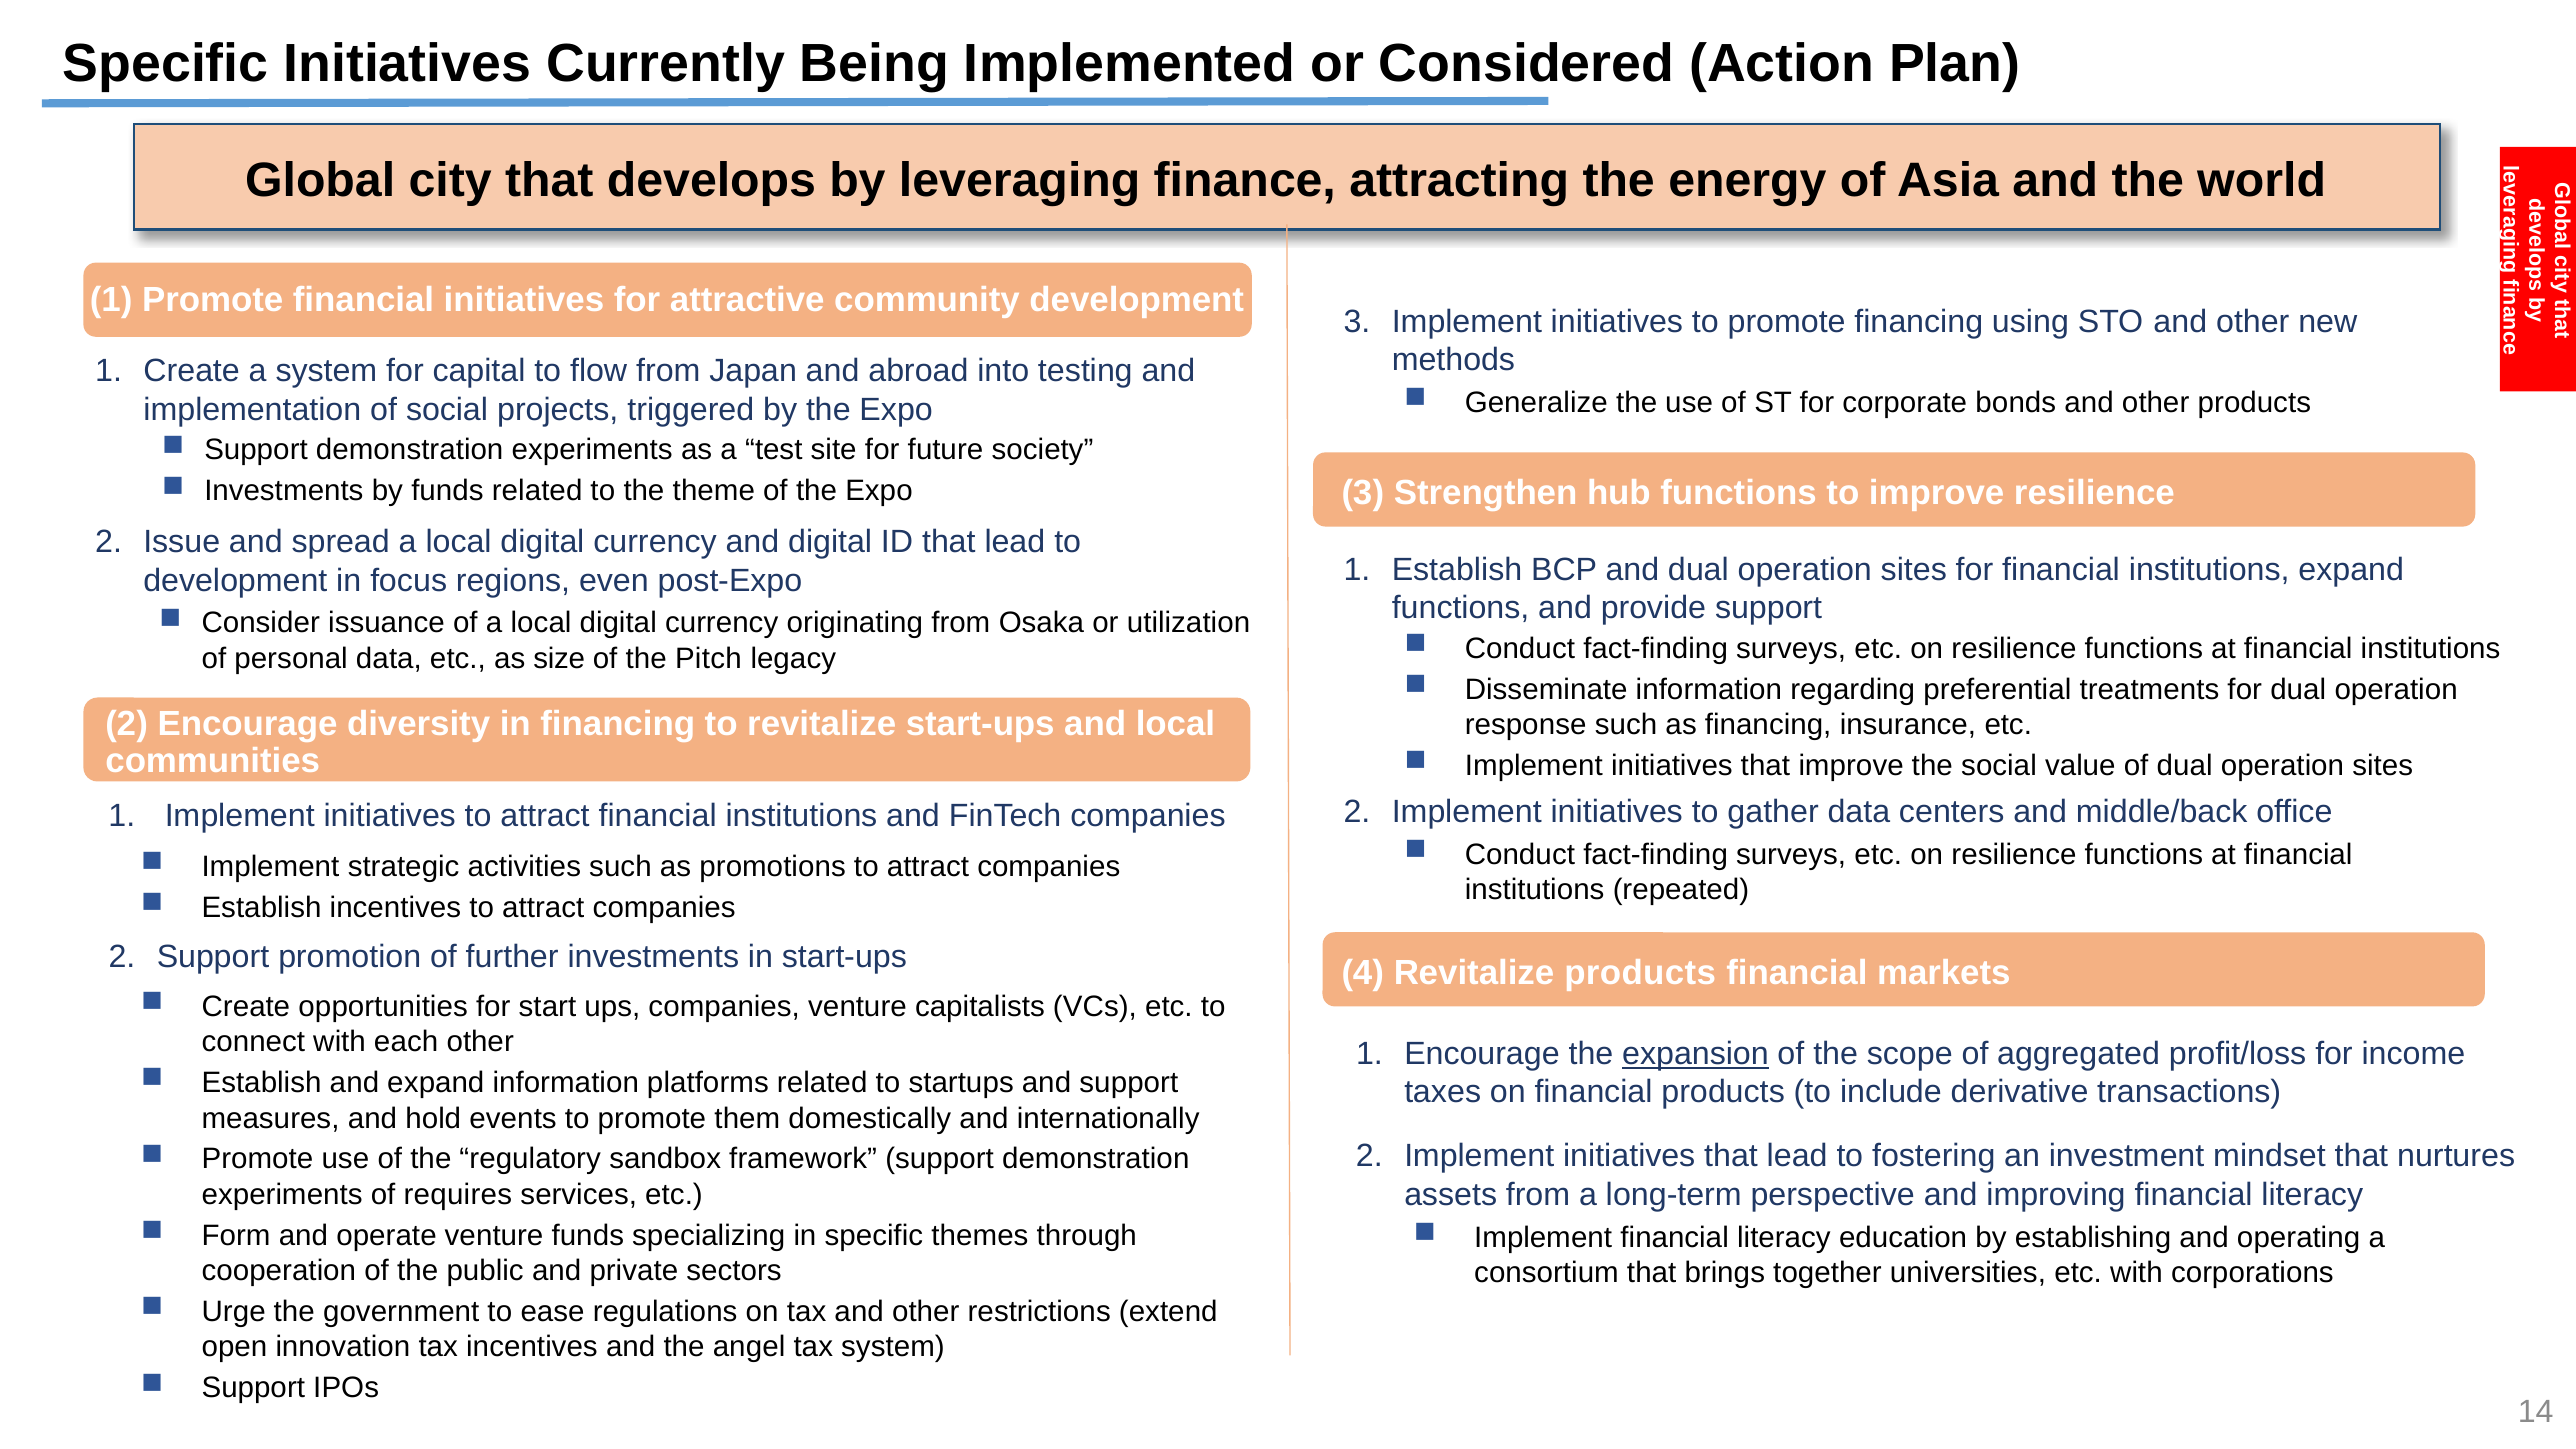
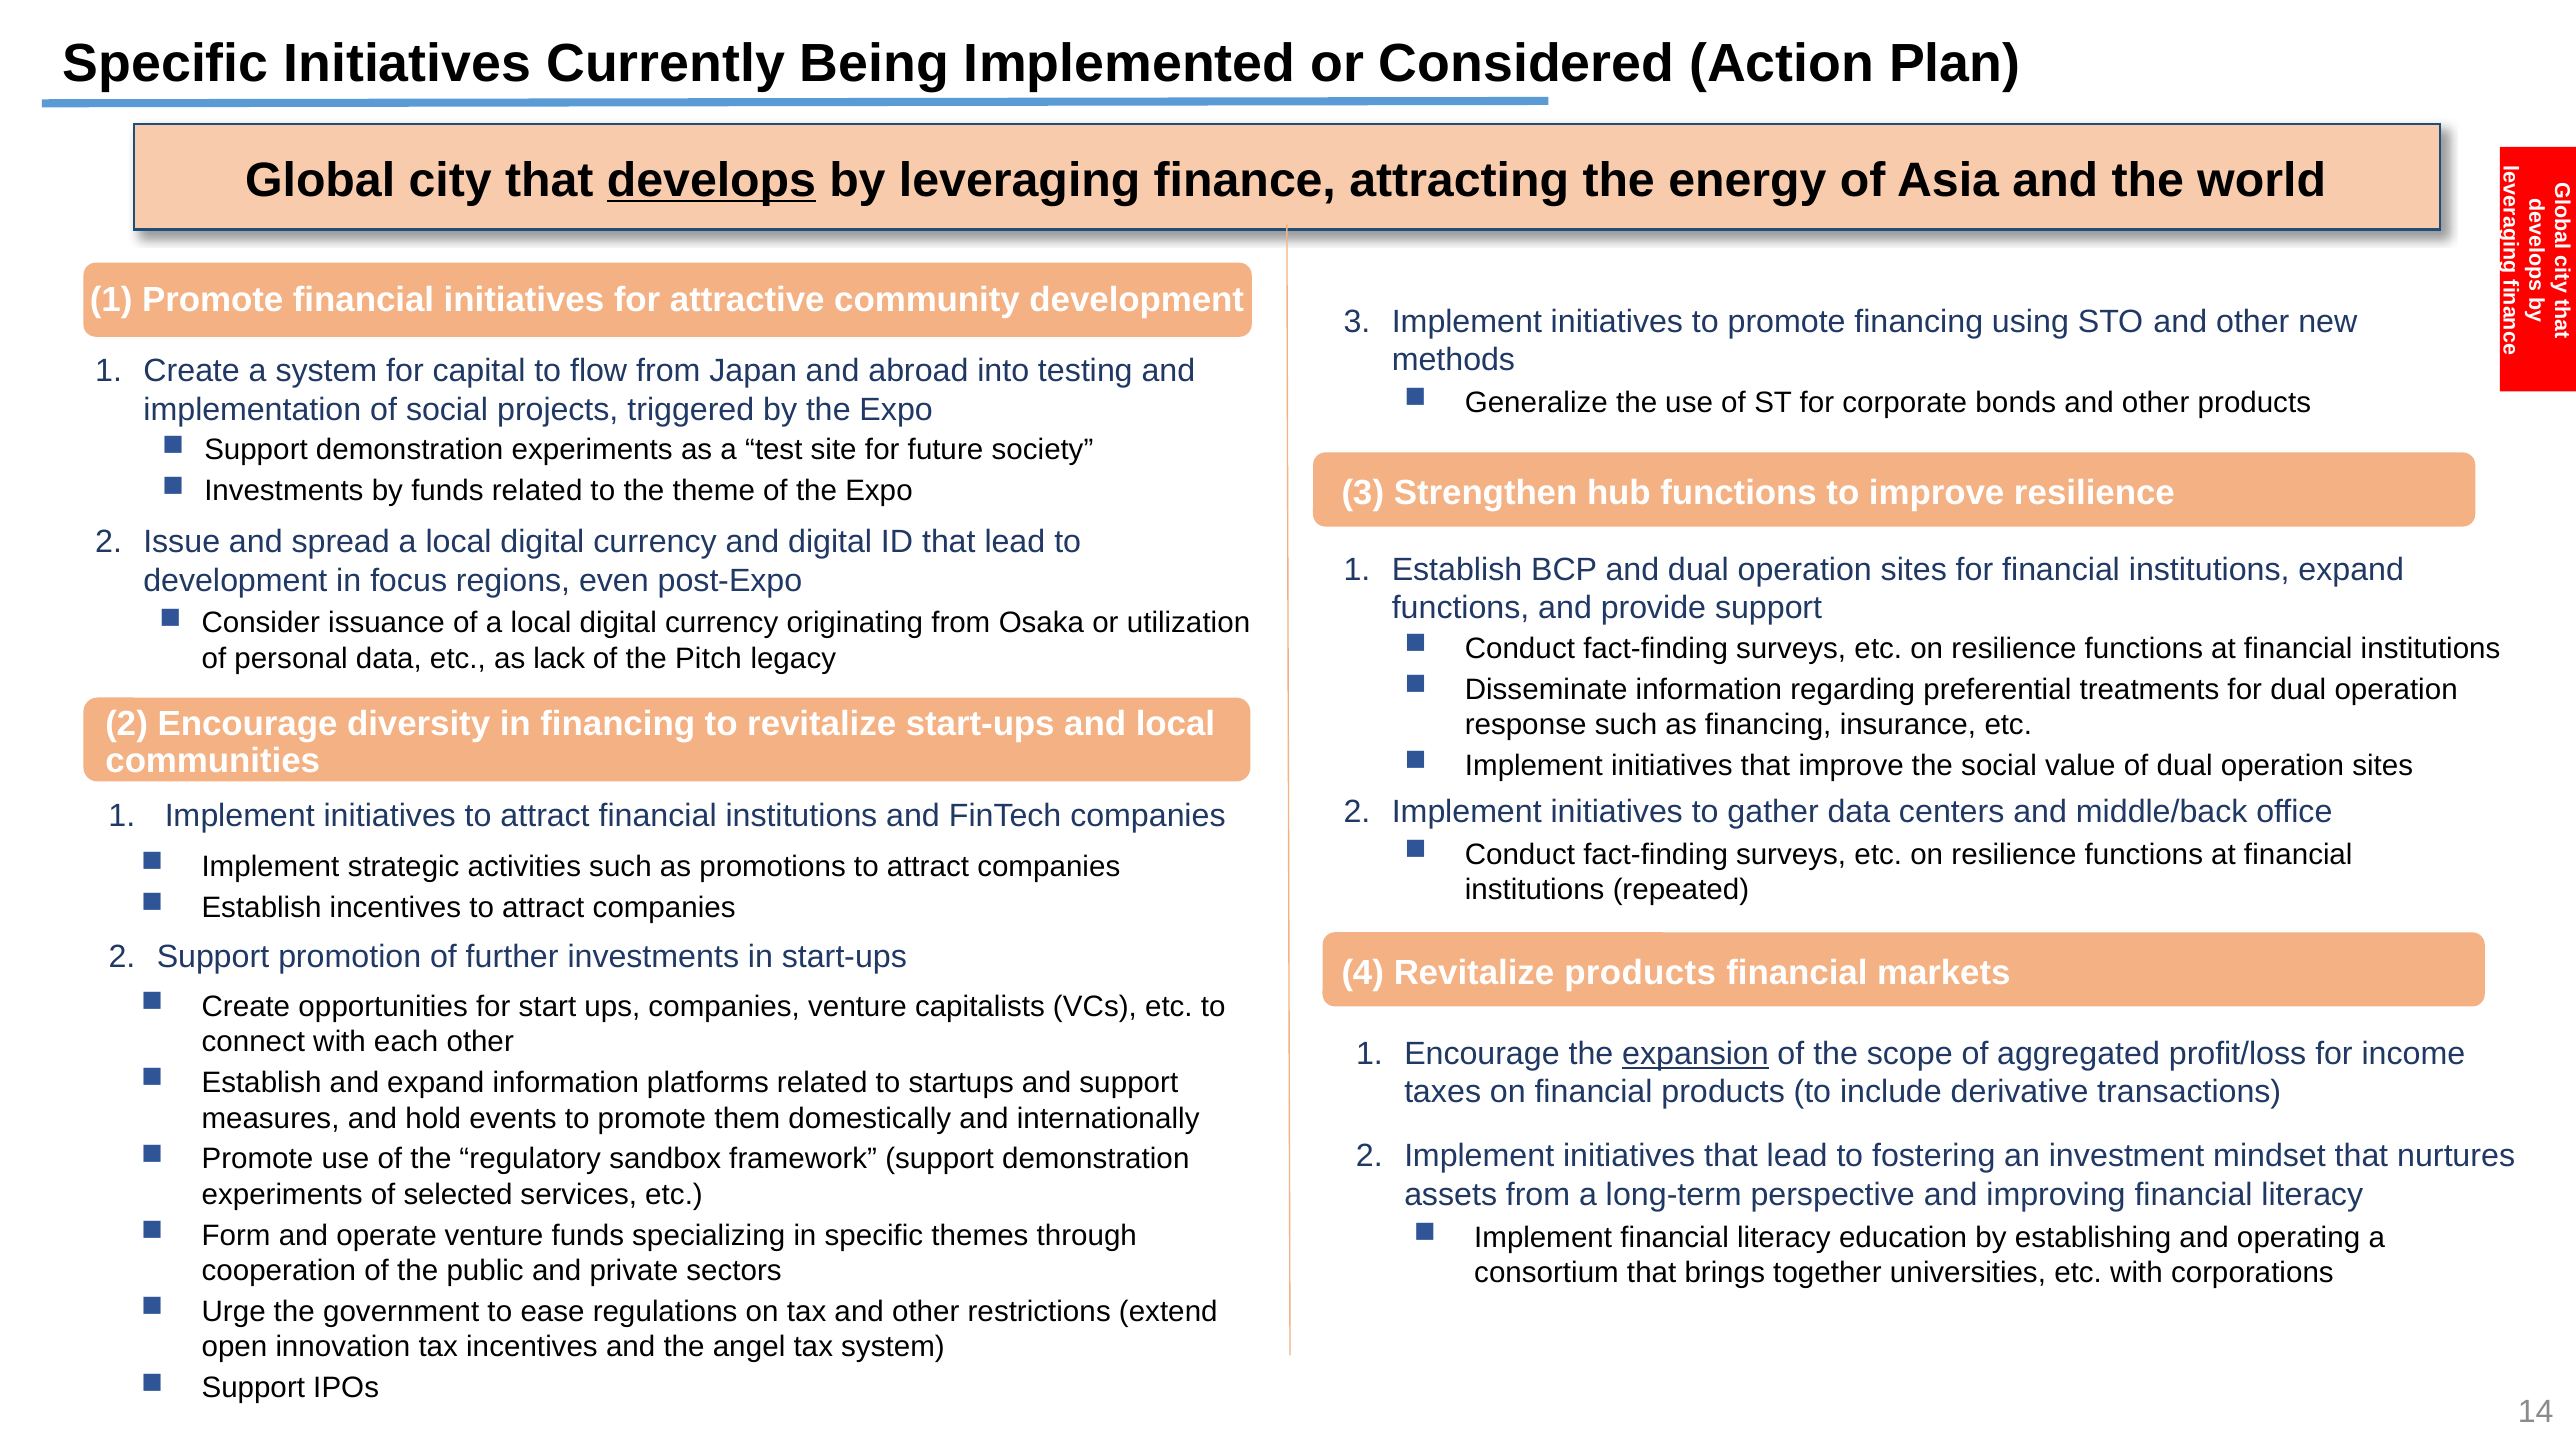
develops underline: none -> present (711, 180)
size: size -> lack (559, 659)
requires: requires -> selected (458, 1195)
